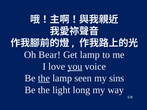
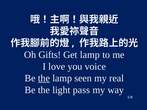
Bear: Bear -> Gifts (50, 55)
you underline: present -> none (75, 67)
sins: sins -> real (117, 78)
long: long -> pass (81, 90)
